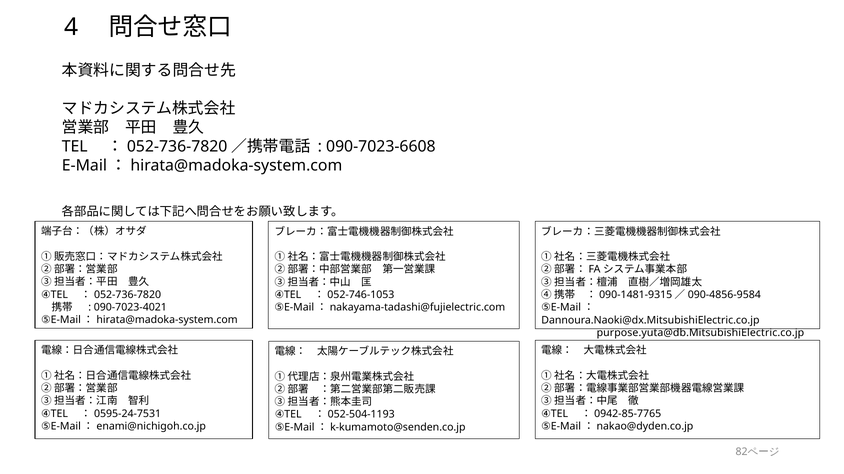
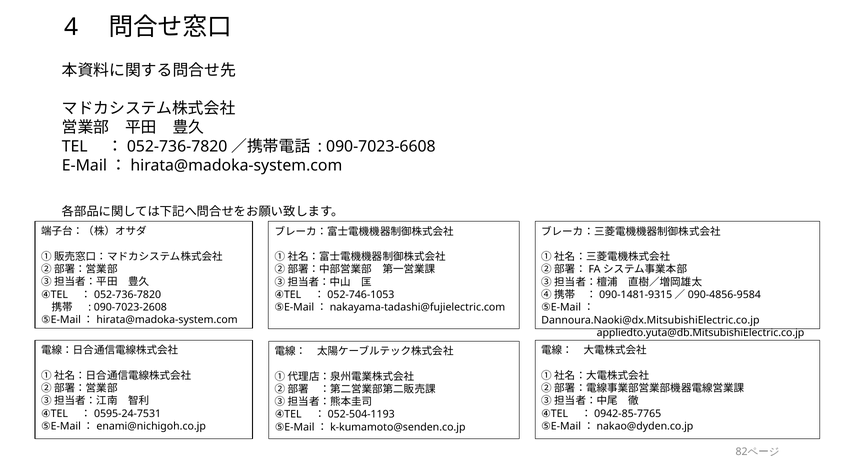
090-7023-4021: 090-7023-4021 -> 090-7023-2608 (130, 308)
purpose.yuta@db.MitsubishiElectric.co.jp: purpose.yuta@db.MitsubishiElectric.co.jp -> appliedto.yuta@db.MitsubishiElectric.co.jp (700, 333)
